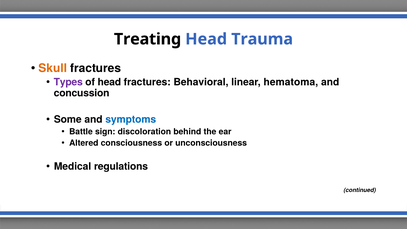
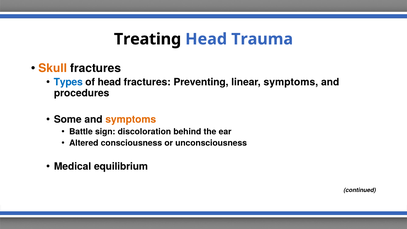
Types colour: purple -> blue (68, 82)
Behavioral: Behavioral -> Preventing (201, 82)
linear hematoma: hematoma -> symptoms (291, 82)
concussion: concussion -> procedures (82, 93)
symptoms colour: blue -> orange (131, 119)
regulations: regulations -> equilibrium (121, 166)
